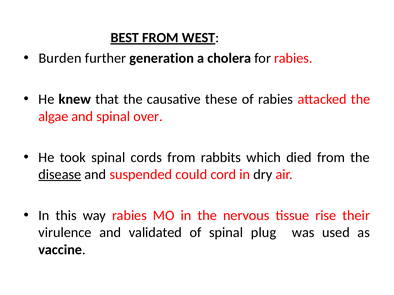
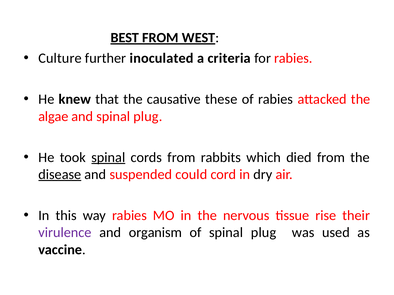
Burden: Burden -> Culture (60, 58)
generation: generation -> inoculated (162, 58)
cholera: cholera -> criteria (229, 58)
and spinal over: over -> plug (148, 117)
spinal underline: none -> present (108, 158)
virulence colour: black -> purple (65, 233)
validated: validated -> organism (155, 233)
